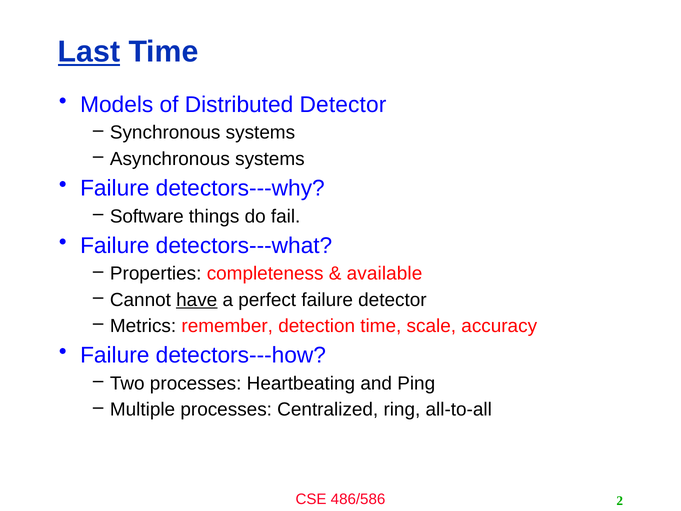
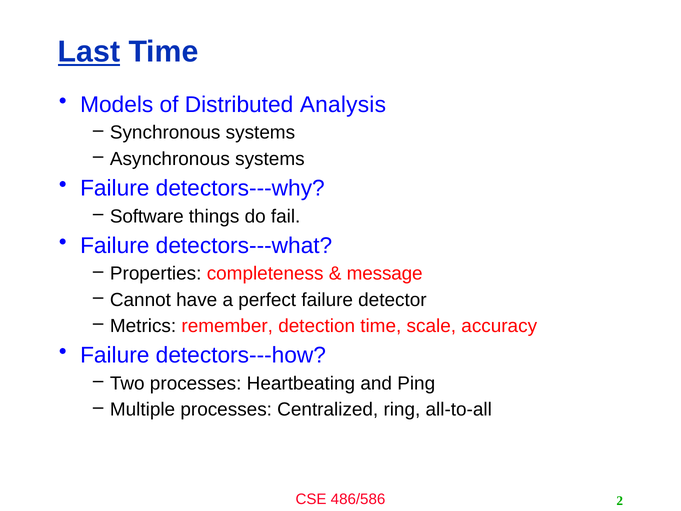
Distributed Detector: Detector -> Analysis (343, 104)
available: available -> message (385, 274)
have underline: present -> none (197, 300)
